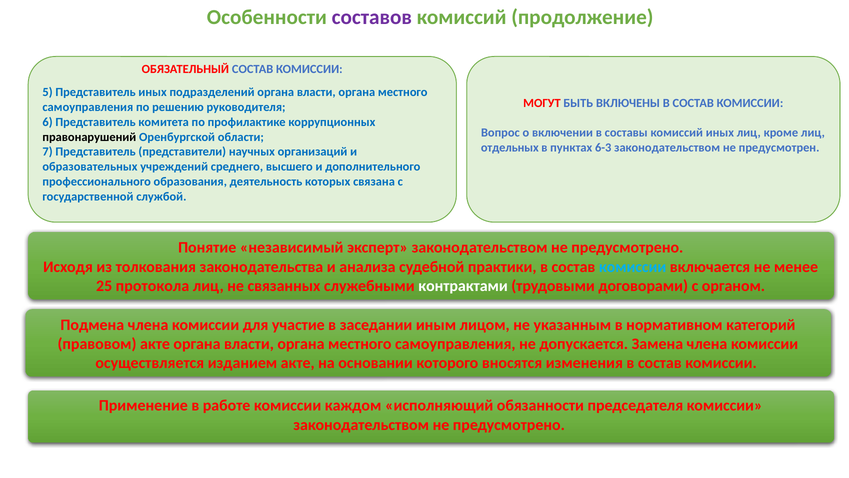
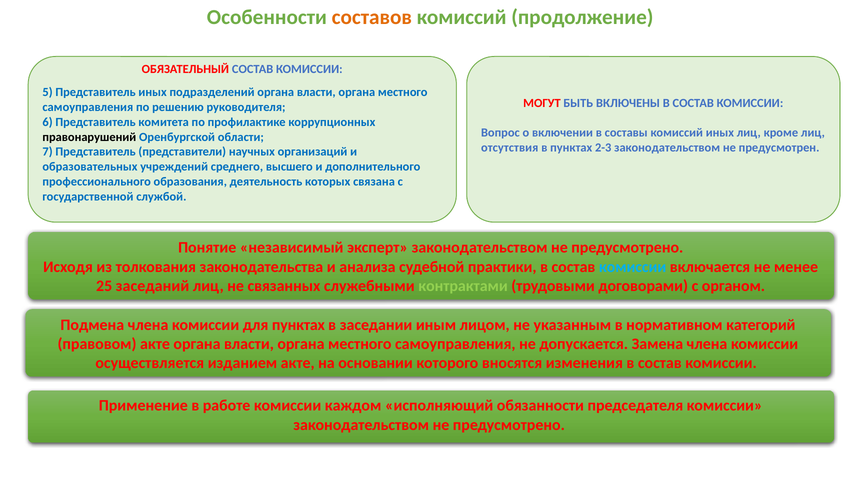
составов colour: purple -> orange (372, 17)
отдельных: отдельных -> отсутствия (510, 147)
6-3: 6-3 -> 2-3 (603, 147)
протокола: протокола -> заседаний (152, 286)
контрактами colour: white -> light green (463, 286)
для участие: участие -> пунктах (298, 325)
